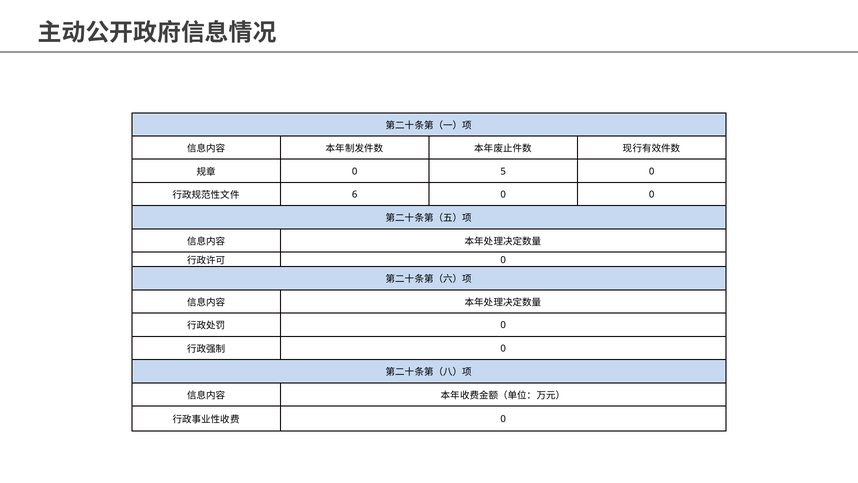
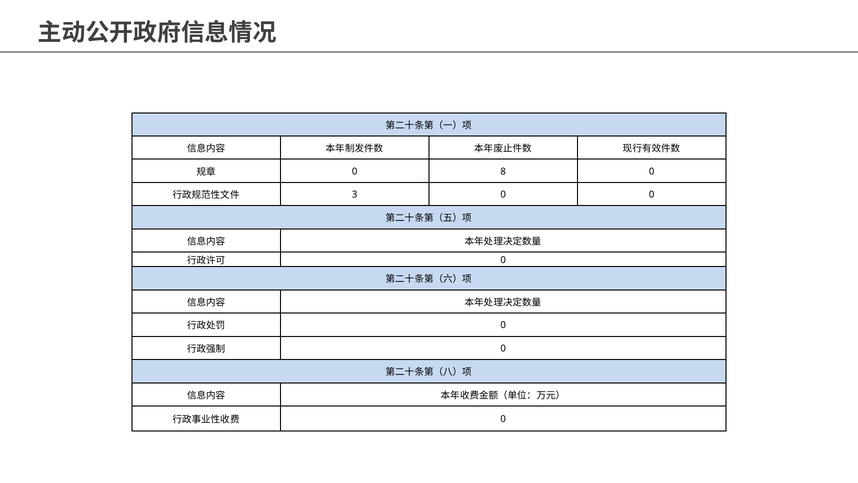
5: 5 -> 8 (503, 171)
6: 6 -> 3 (355, 194)
